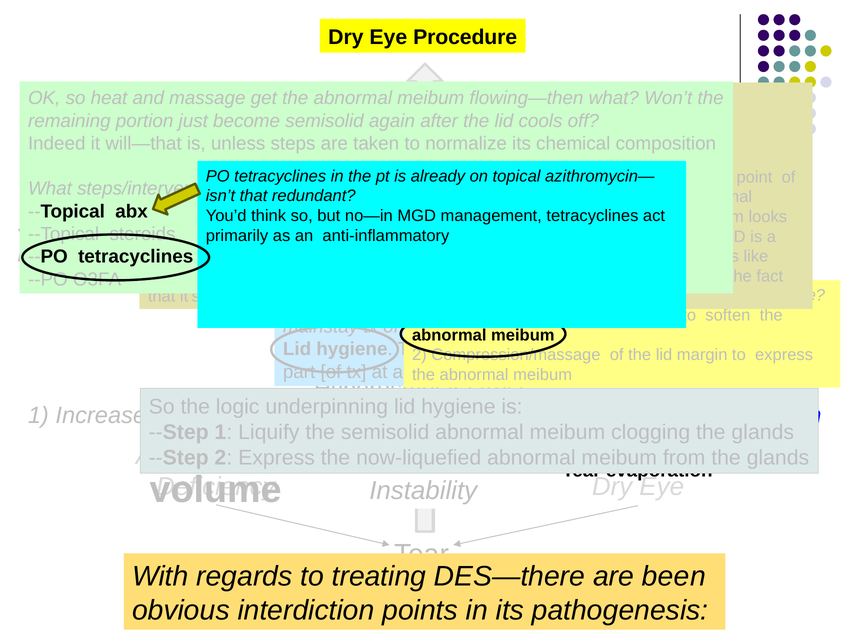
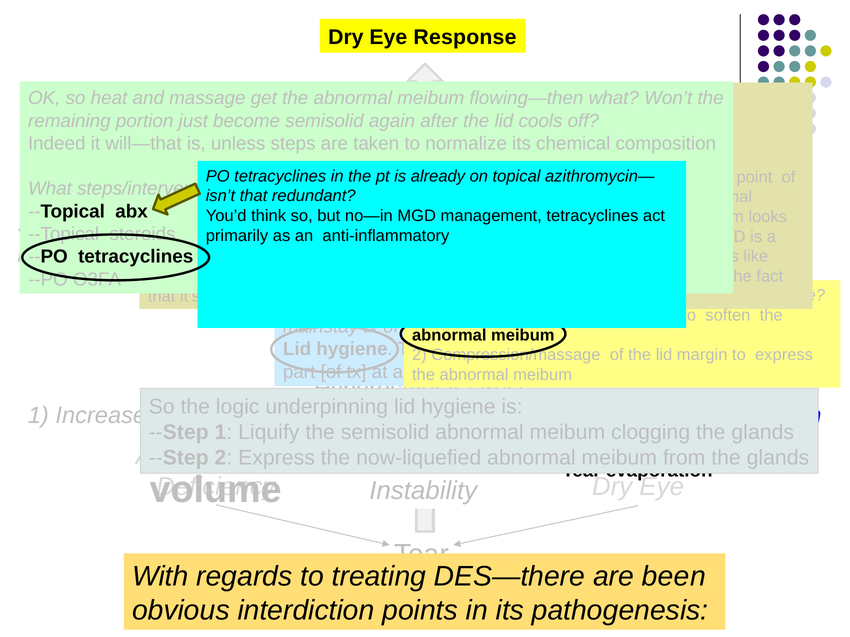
Procedure: Procedure -> Response (465, 37)
